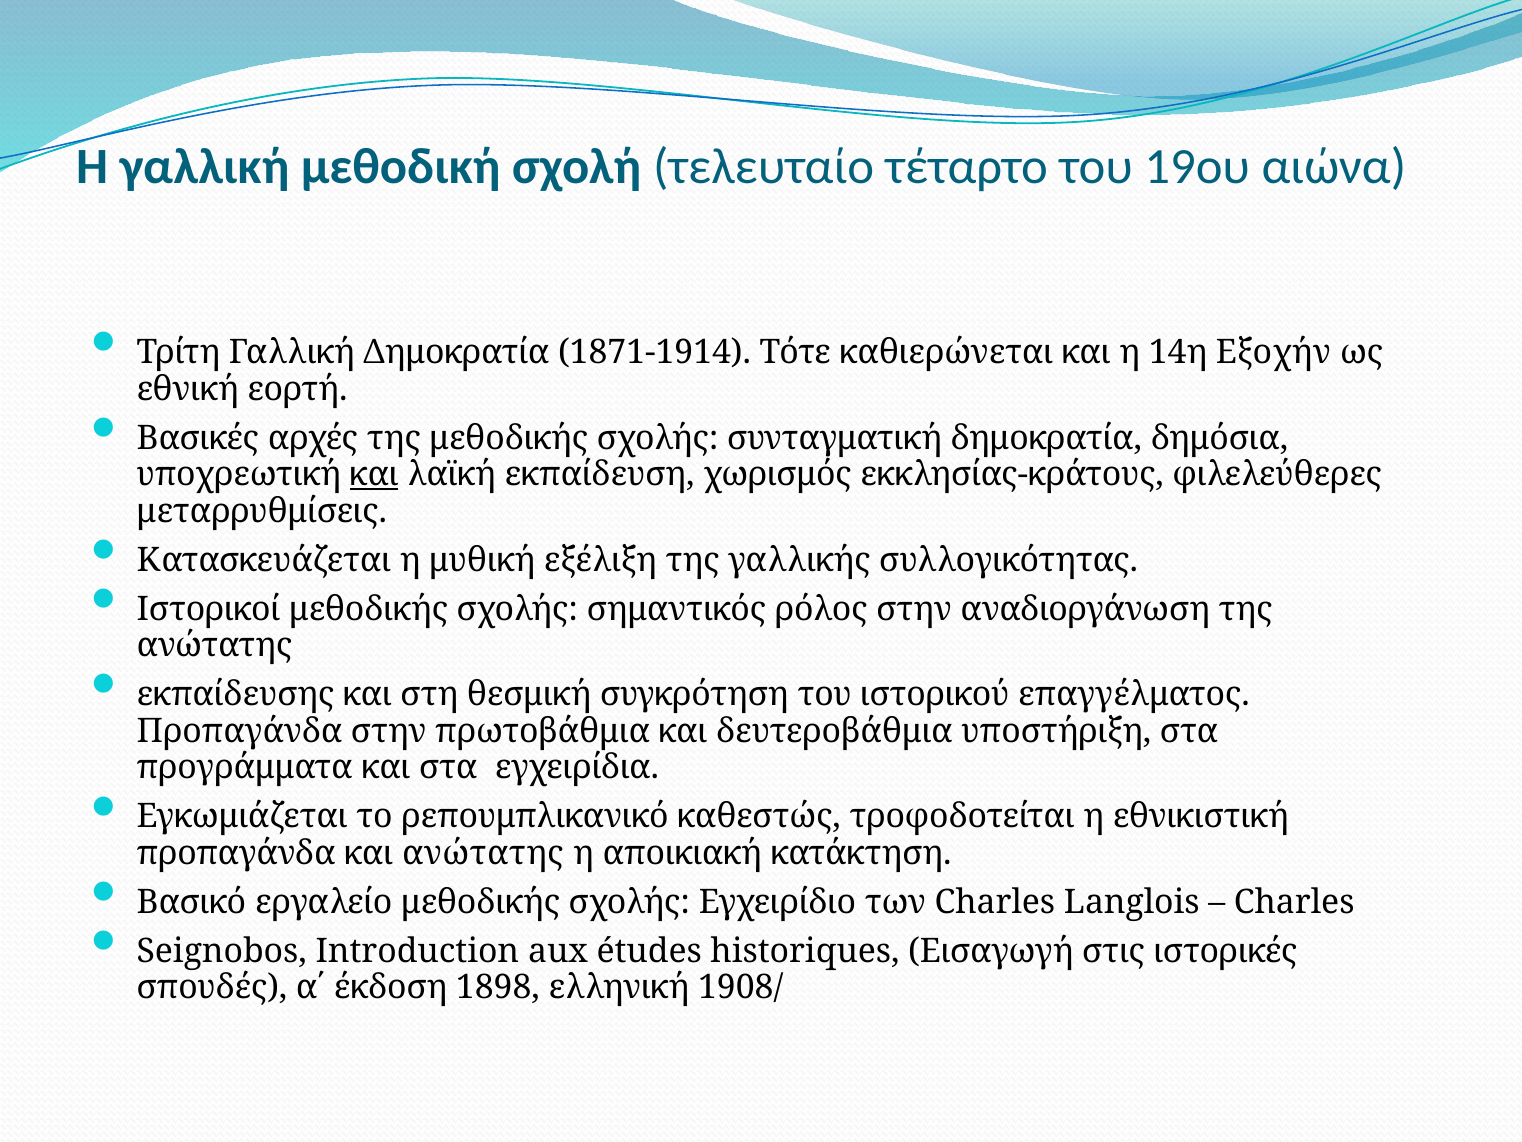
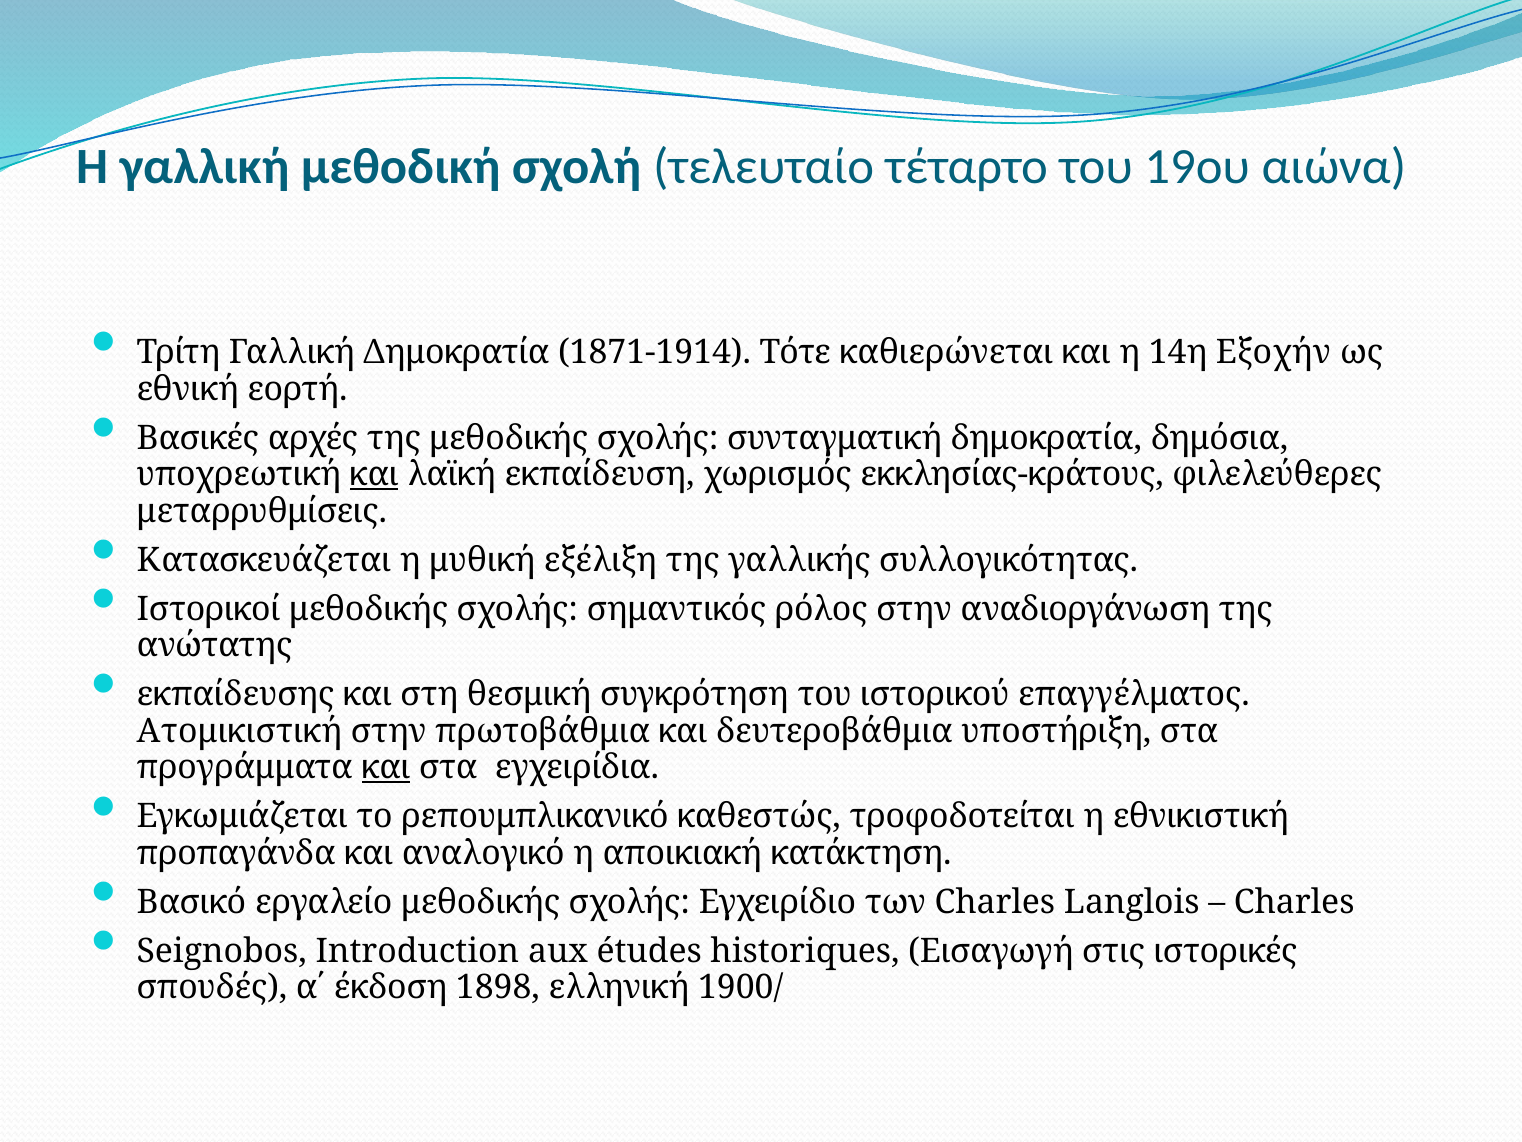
Προπαγάνδα: Προπαγάνδα -> Ατομικιστική (239, 731)
και underline: none -> present (386, 767)
και ανώτατης: ανώτατης -> αναλογικό (483, 853)
1908/: 1908/ -> 1900/ (741, 987)
